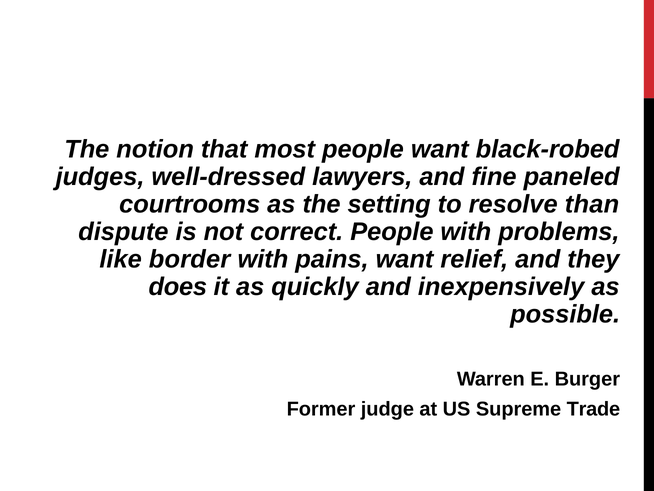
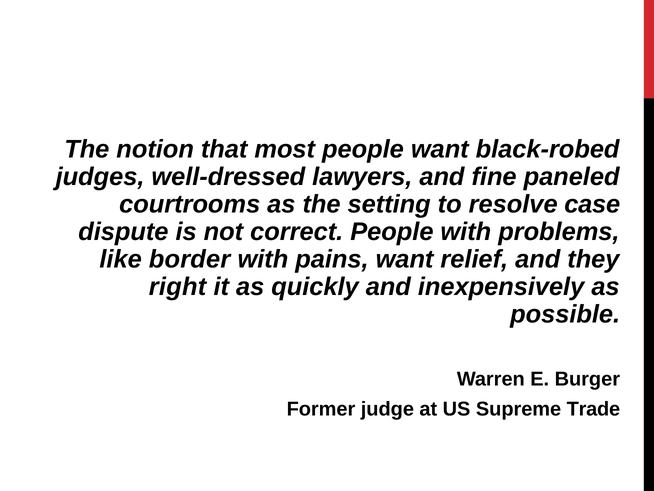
than: than -> case (592, 204)
does: does -> right (178, 287)
